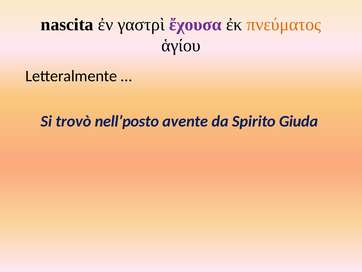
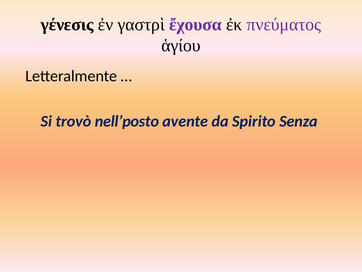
nascita: nascita -> γένεσις (67, 24)
πνεύματος colour: orange -> purple (284, 24)
Giuda: Giuda -> Senza (298, 121)
